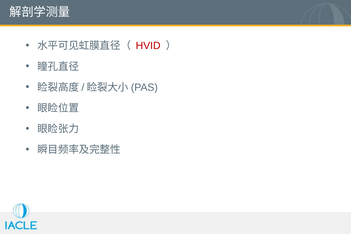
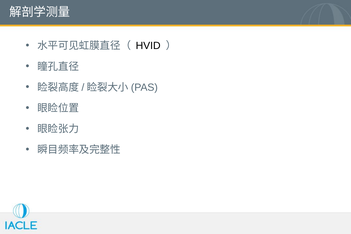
HVID colour: red -> black (148, 46)
